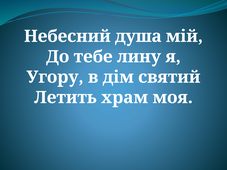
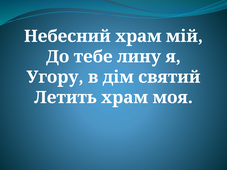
Небесний душа: душа -> храм (138, 36)
